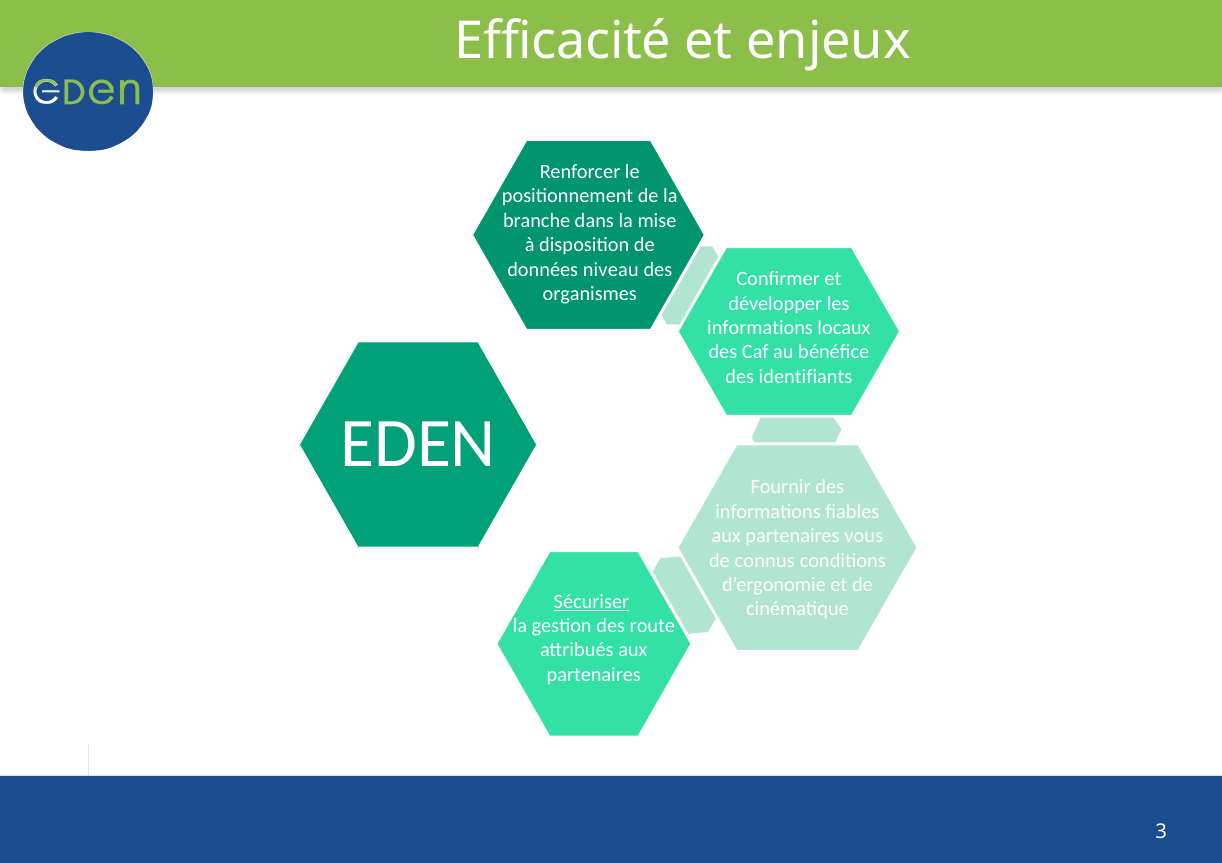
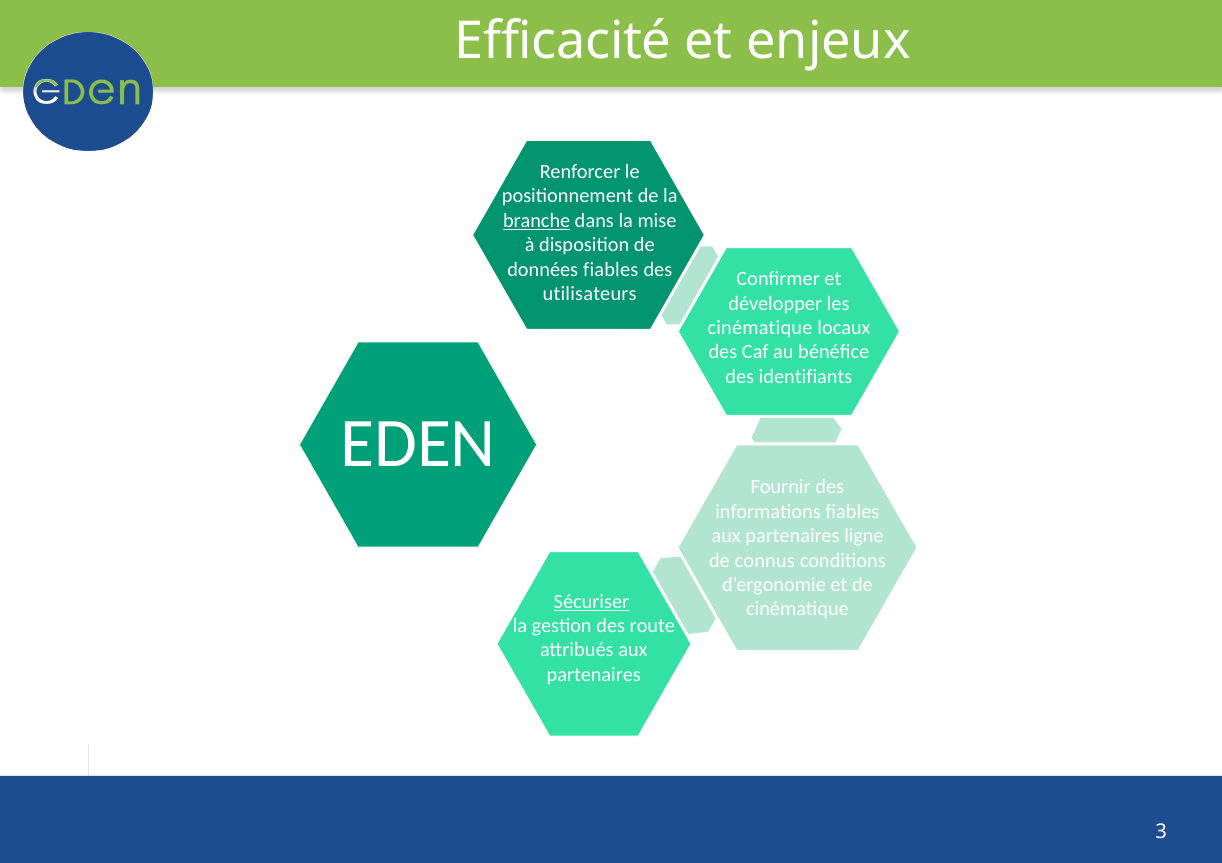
branche underline: none -> present (537, 221)
données niveau: niveau -> fiables (611, 270)
organismes: organismes -> utilisateurs (590, 294)
informations: informations -> cinématique (760, 328)
vous: vous -> ligne (864, 536)
